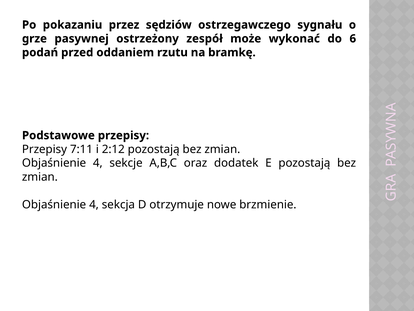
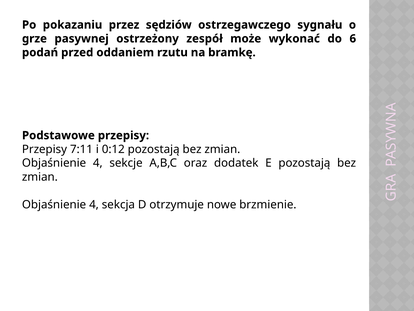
2:12: 2:12 -> 0:12 (113, 149)
